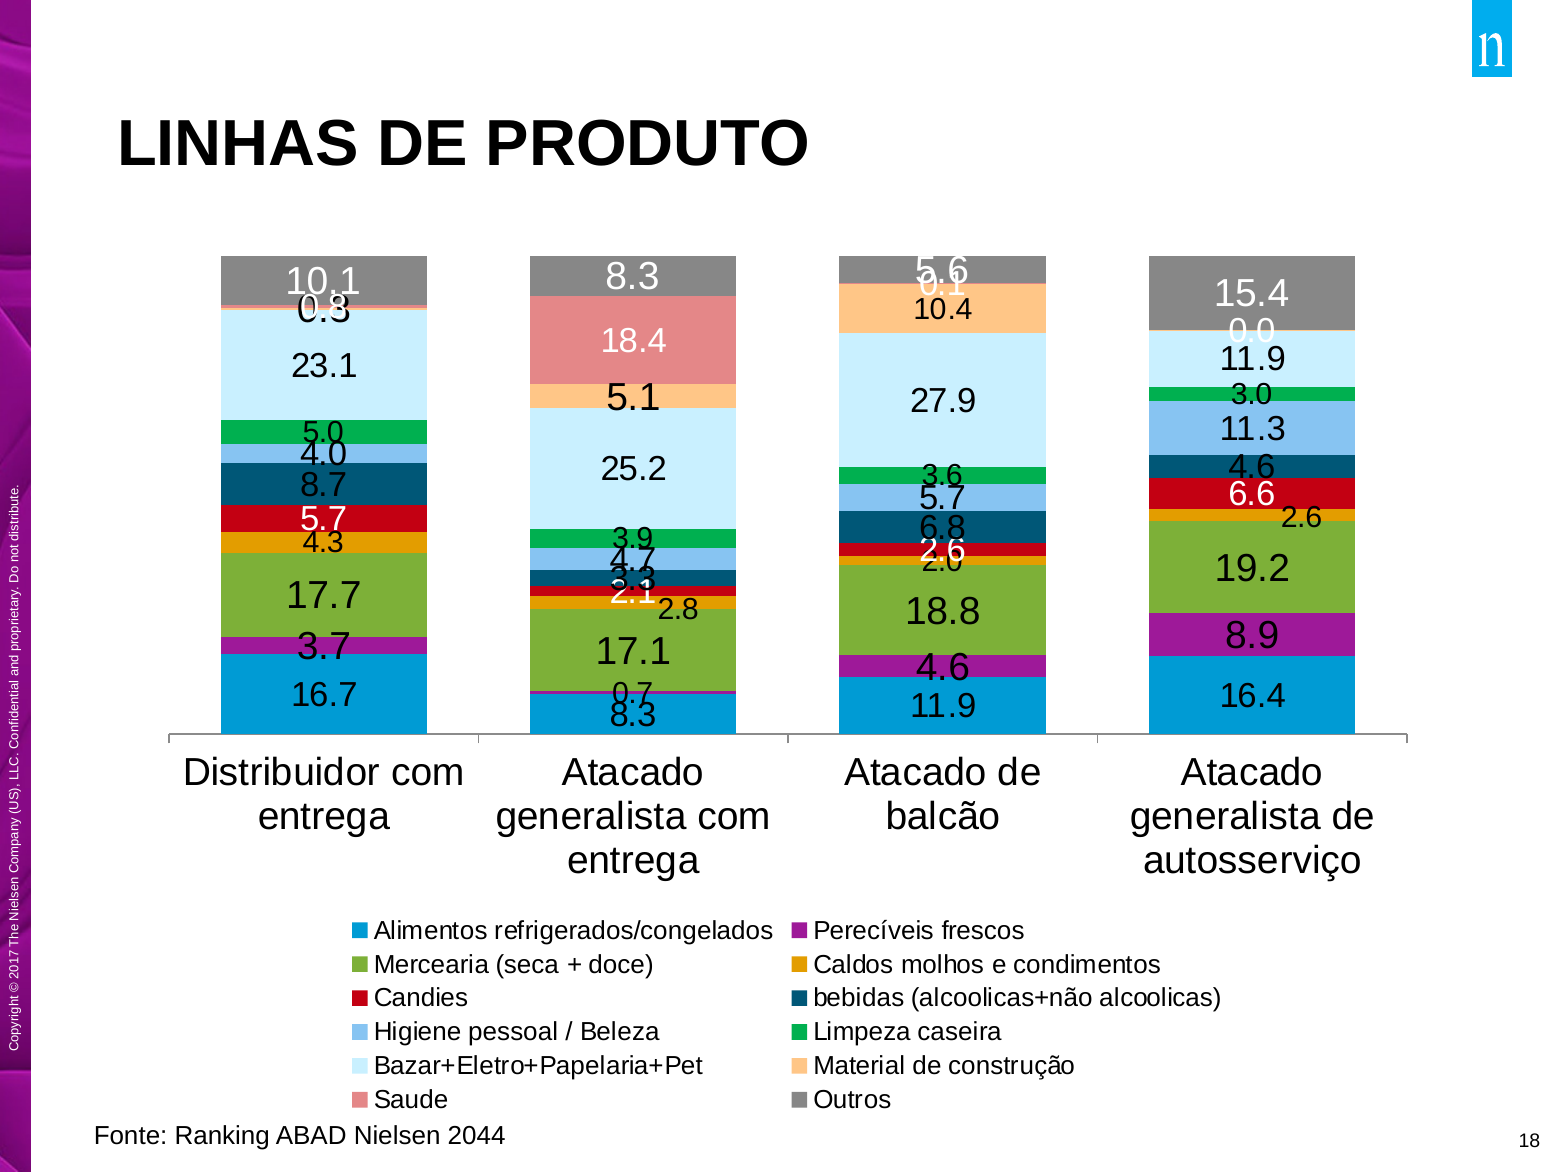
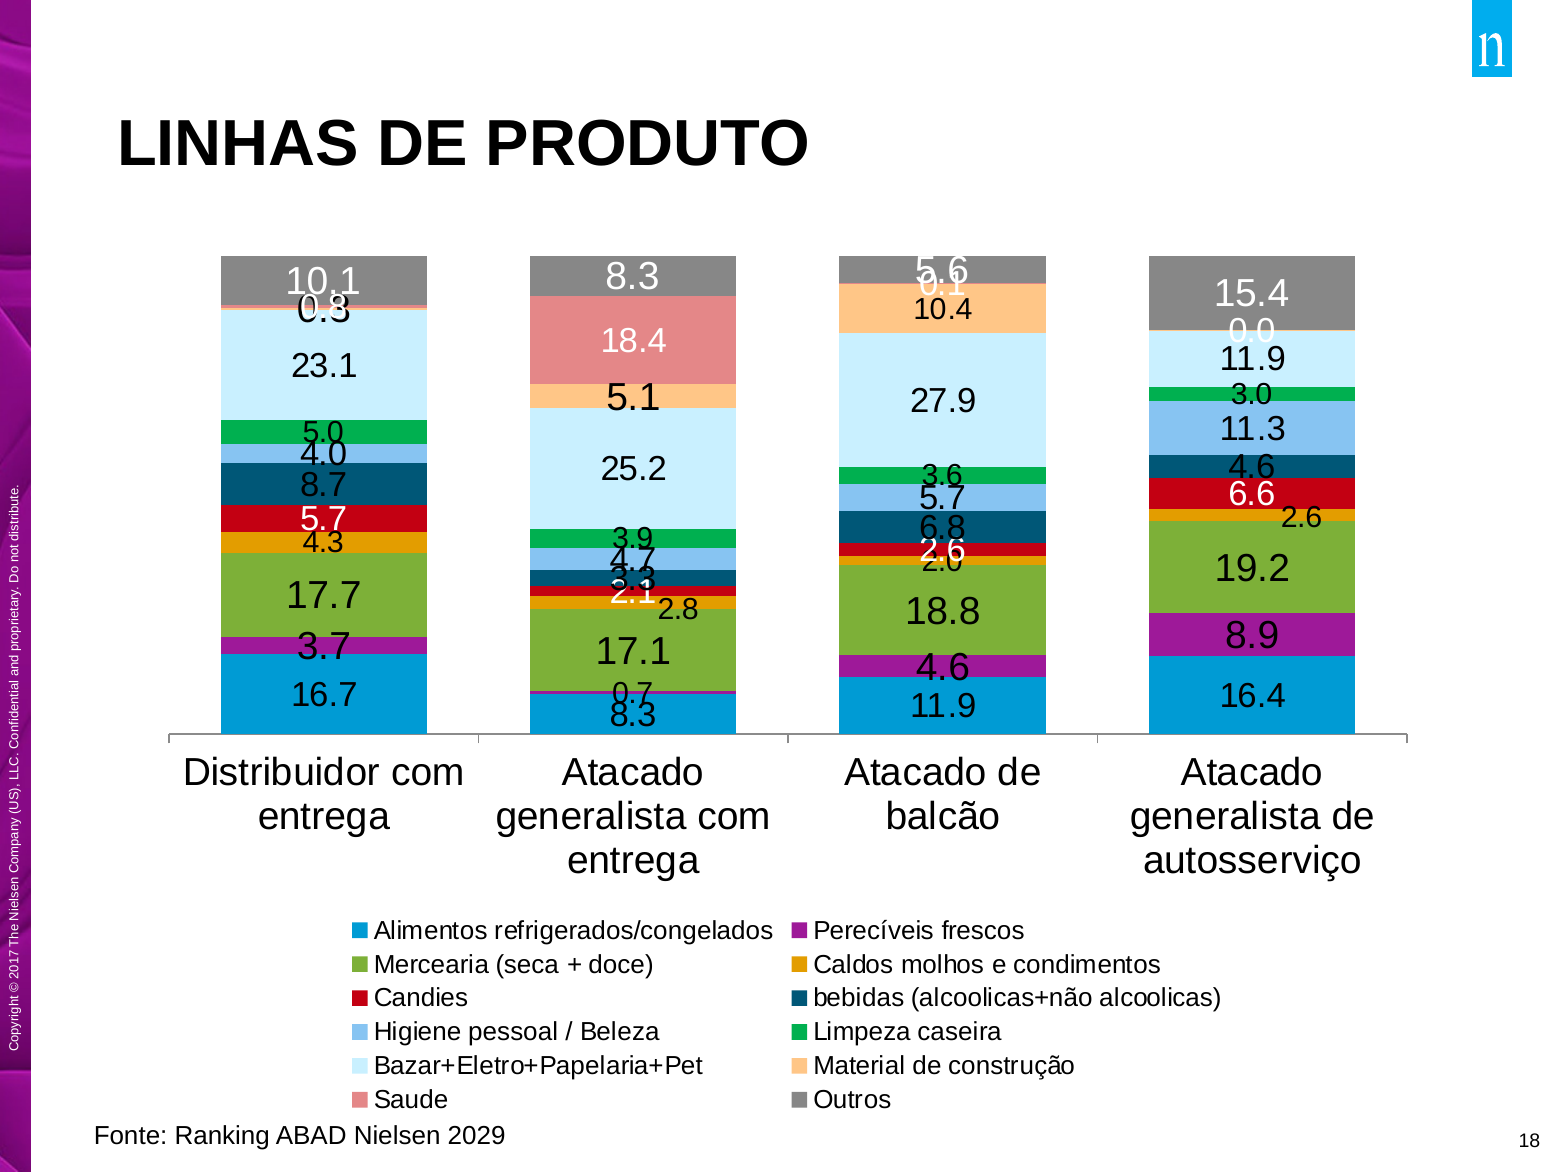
2044: 2044 -> 2029 (477, 1136)
